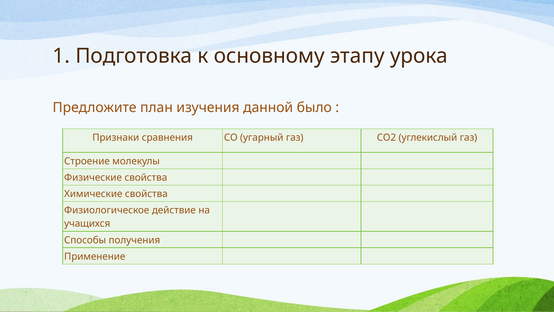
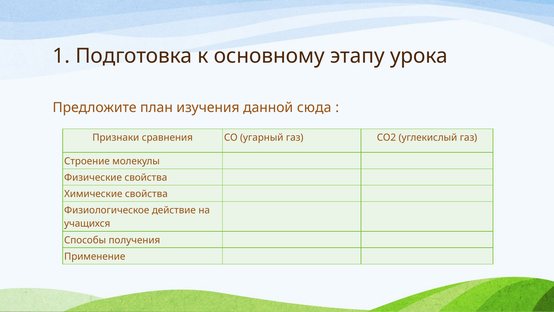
было: было -> сюда (314, 108)
